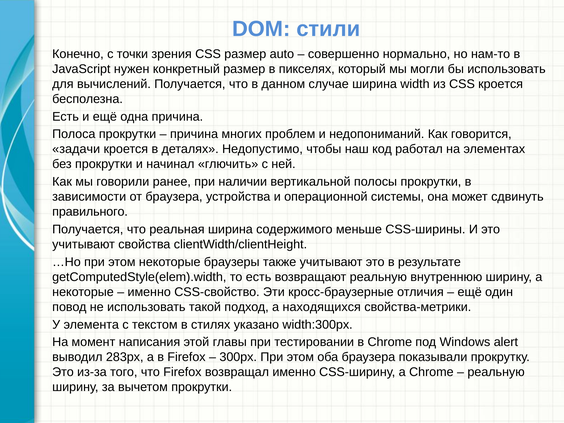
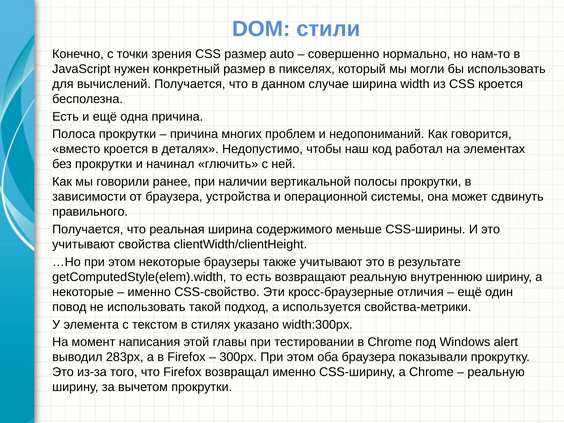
задачи: задачи -> вместо (76, 149)
находящихся: находящихся -> используется (322, 307)
